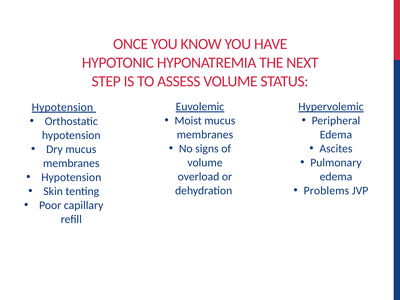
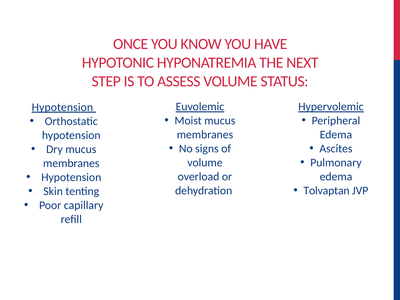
Problems: Problems -> Tolvaptan (327, 191)
